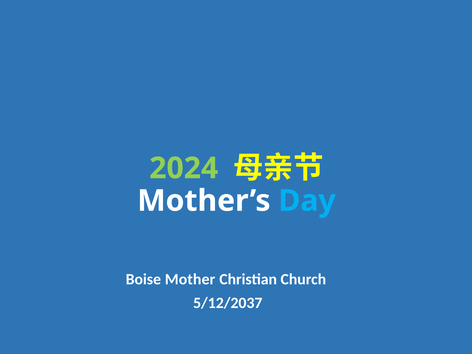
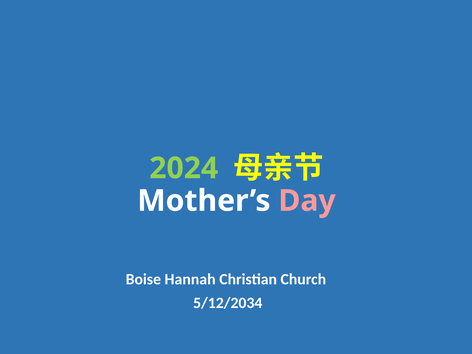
Day colour: light blue -> pink (307, 201)
Mother: Mother -> Hannah (190, 279)
5/12/2037: 5/12/2037 -> 5/12/2034 (228, 303)
